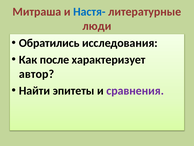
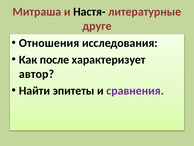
Настя- colour: blue -> black (89, 12)
люди: люди -> друге (97, 26)
Обратились: Обратились -> Отношения (49, 43)
